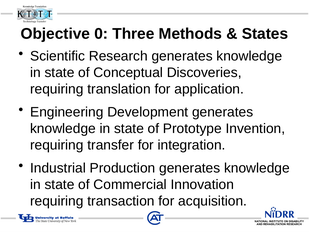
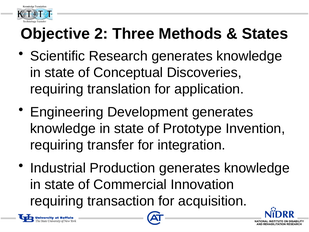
0: 0 -> 2 (101, 34)
